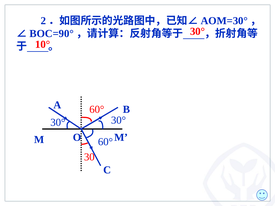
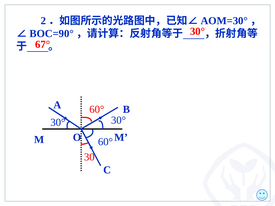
10°: 10° -> 67° (43, 45)
